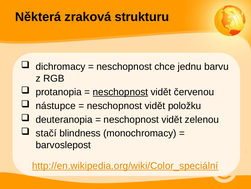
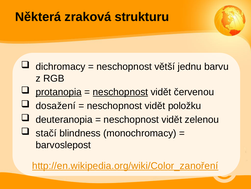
chce: chce -> větší (165, 66)
protanopia underline: none -> present (59, 92)
nástupce: nástupce -> dosažení (56, 105)
http://en.wikipedia.org/wiki/Color_speciální: http://en.wikipedia.org/wiki/Color_speciální -> http://en.wikipedia.org/wiki/Color_zanoření (125, 165)
